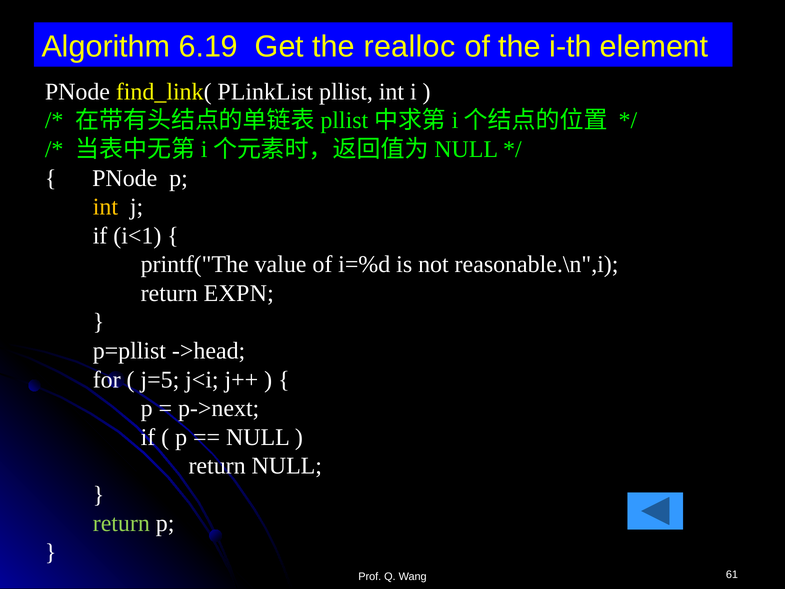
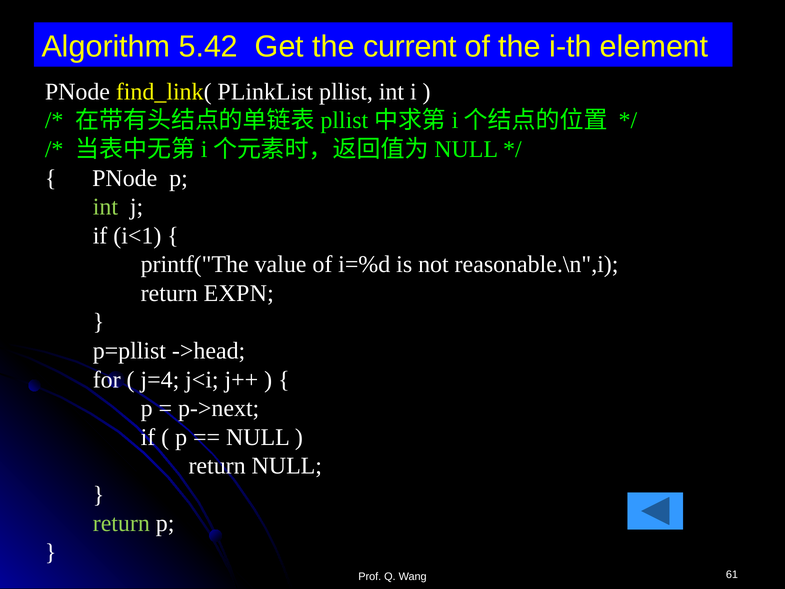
6.19: 6.19 -> 5.42 (208, 47)
realloc: realloc -> current (410, 47)
int colour: yellow -> light green (105, 207)
j=5: j=5 -> j=4 (160, 379)
